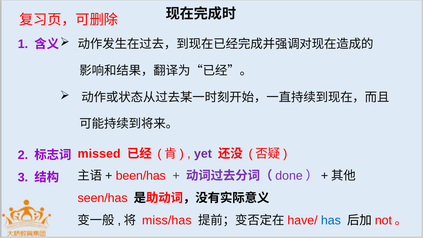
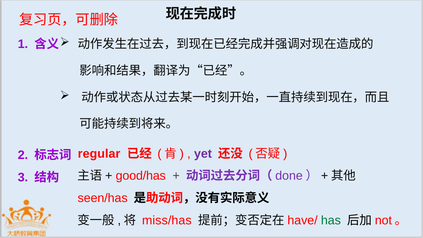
missed: missed -> regular (99, 154)
been/has: been/has -> good/has (141, 176)
has colour: blue -> green (331, 220)
